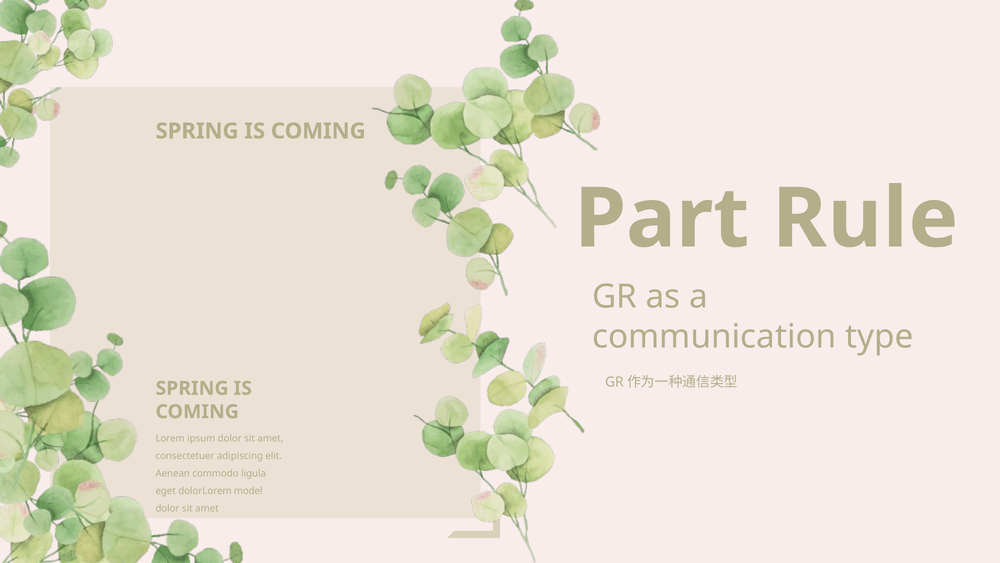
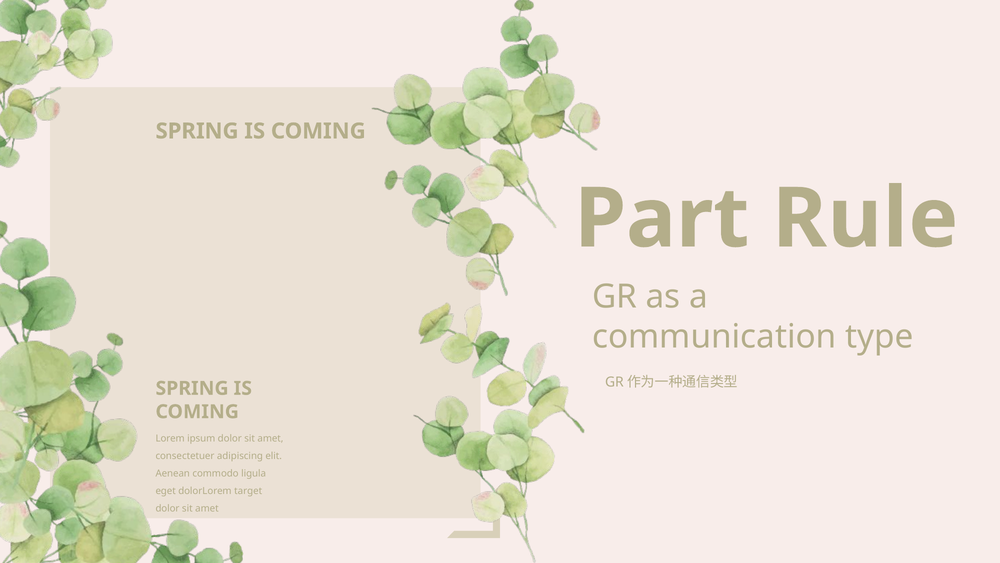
model: model -> target (248, 491)
